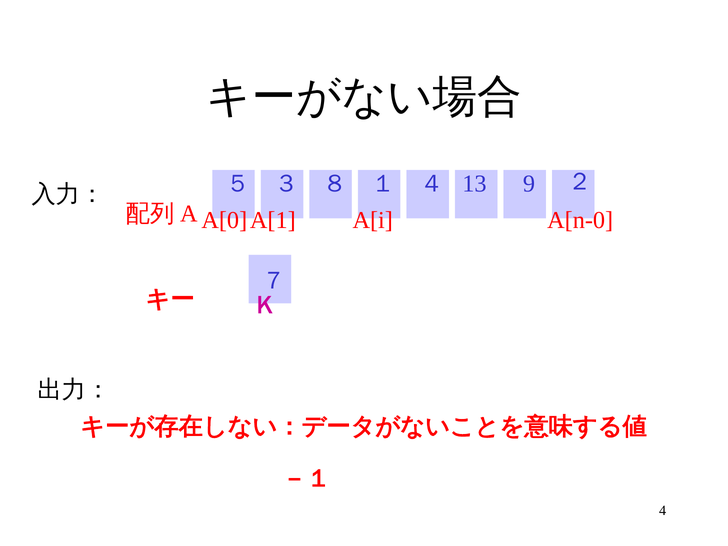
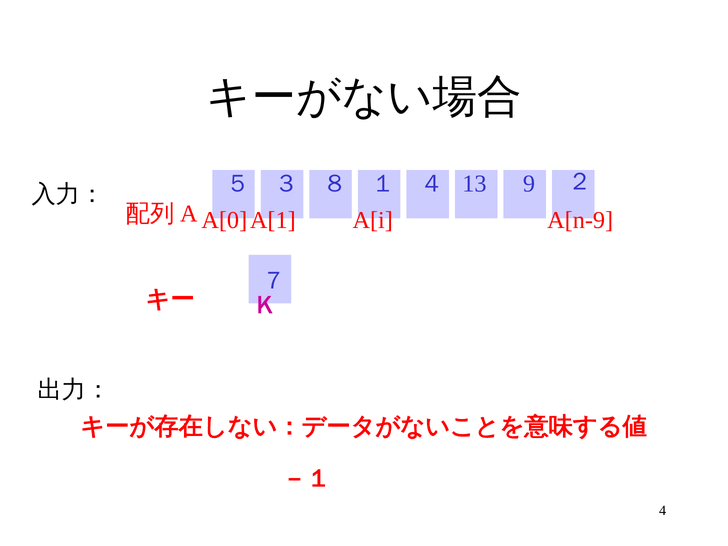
A[n-0: A[n-0 -> A[n-9 (580, 220)
